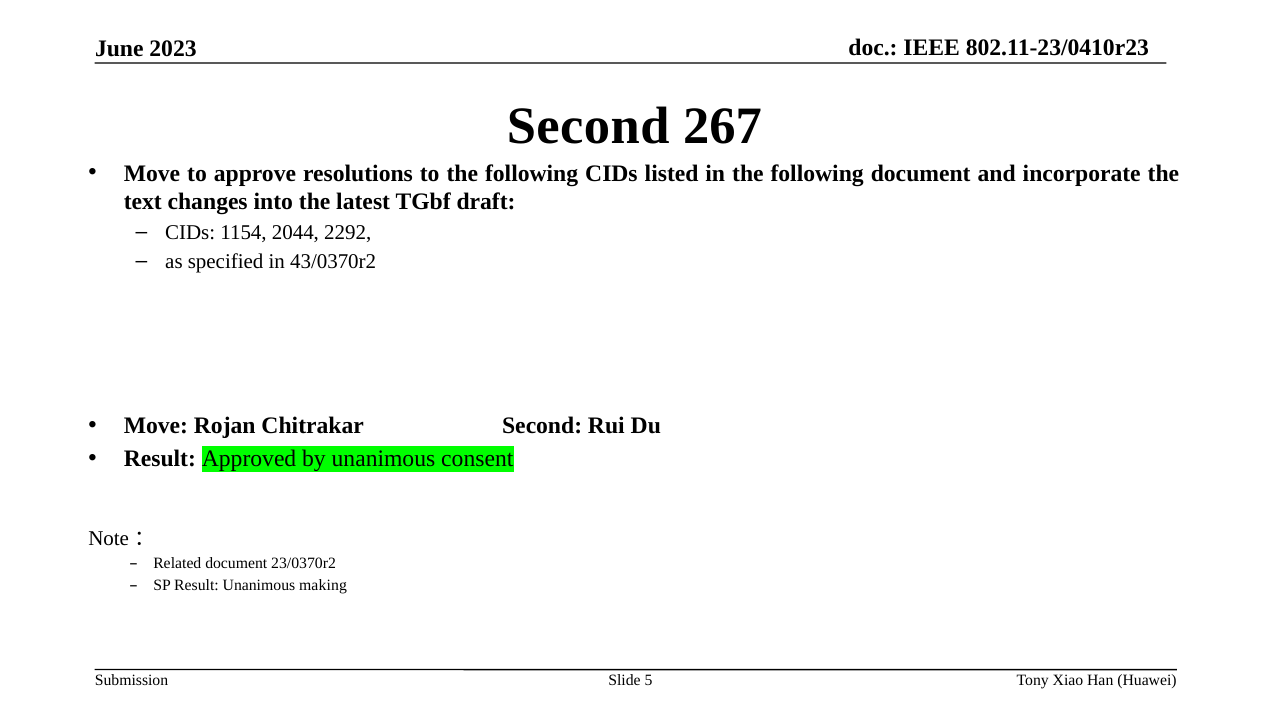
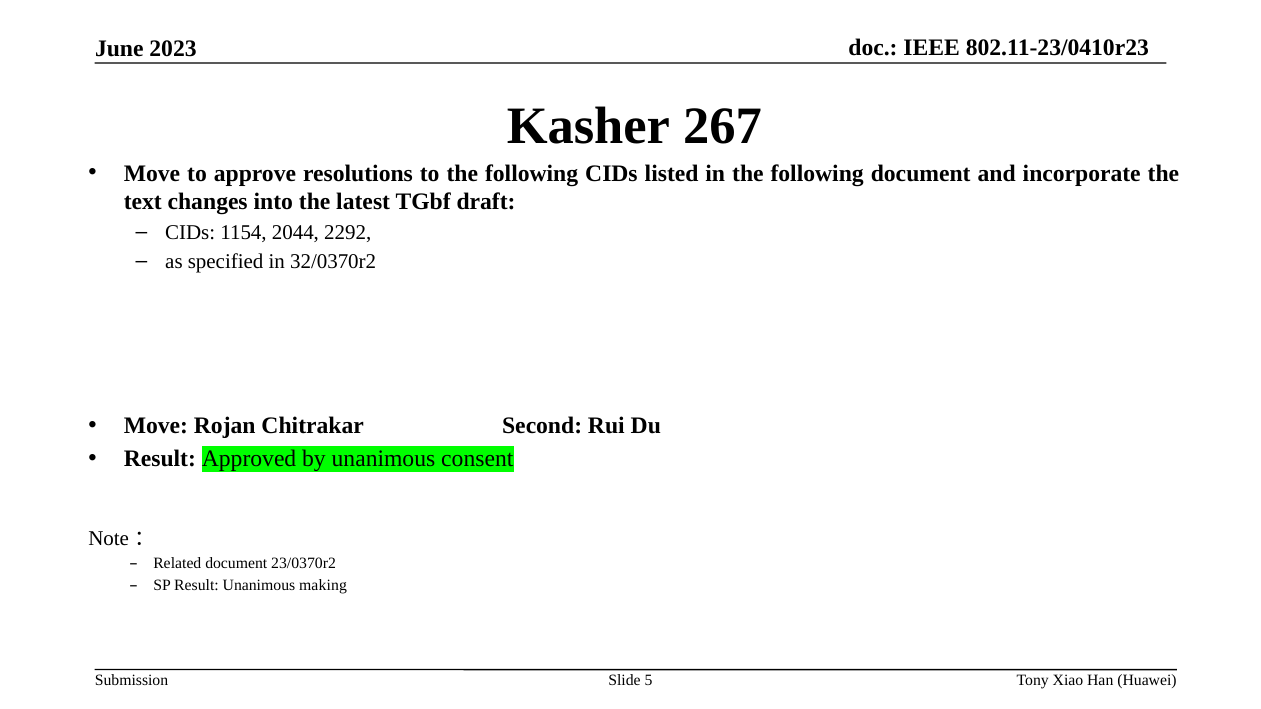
Second: Second -> Kasher (588, 127)
43/0370r2: 43/0370r2 -> 32/0370r2 (333, 262)
